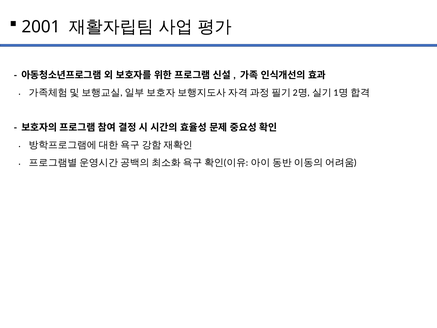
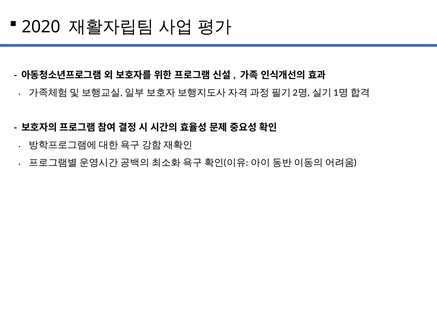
2001: 2001 -> 2020 (41, 27)
